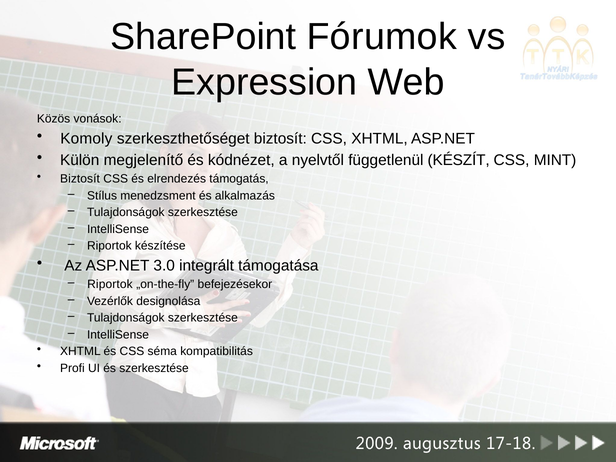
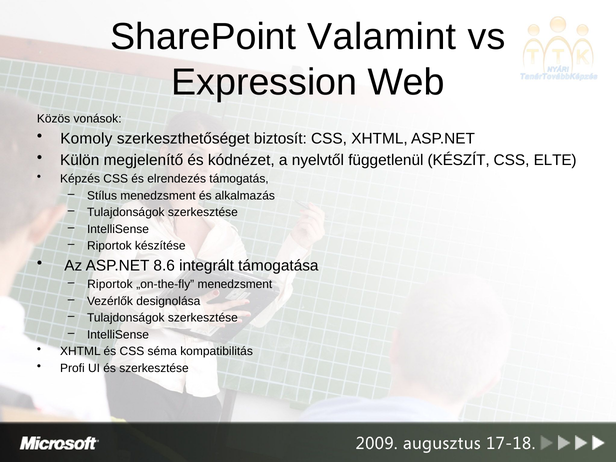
Fórumok: Fórumok -> Valamint (382, 37)
MINT: MINT -> ELTE (555, 160)
Biztosít: Biztosít -> Képzés (80, 179)
3.0: 3.0 -> 8.6 (164, 266)
„on-the-fly befejezésekor: befejezésekor -> menedzsment (235, 284)
